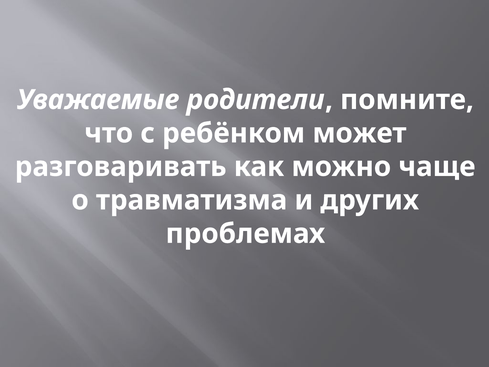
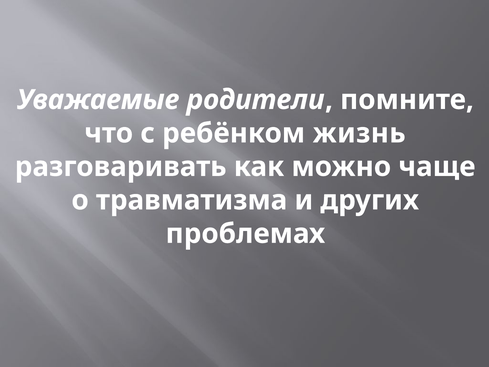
может: может -> жизнь (359, 133)
